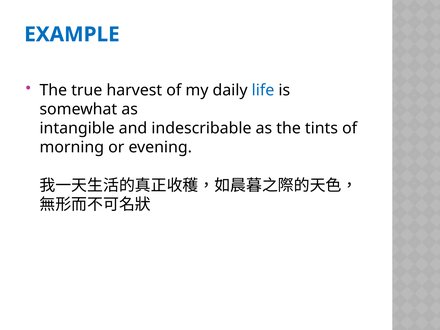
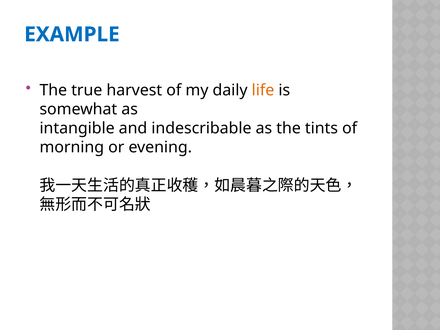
life colour: blue -> orange (263, 90)
